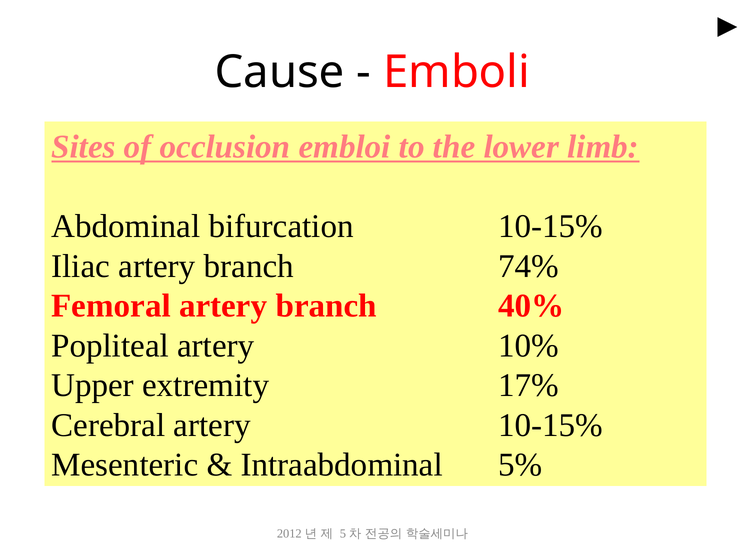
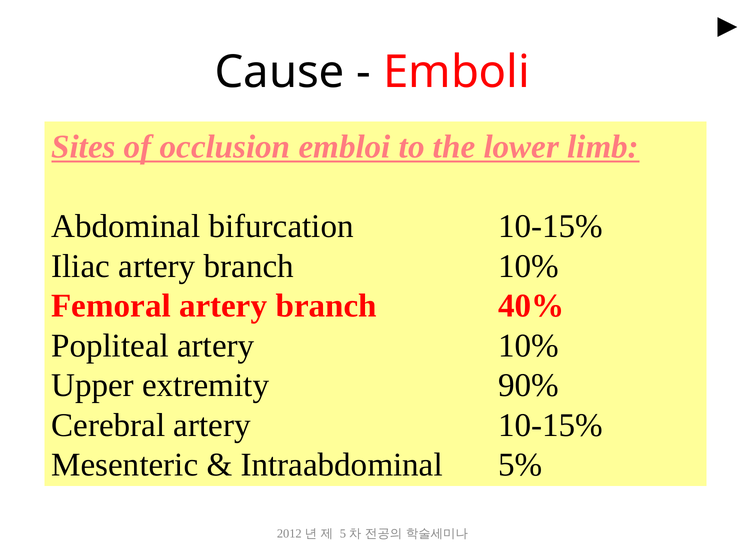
branch 74%: 74% -> 10% (529, 266)
17%: 17% -> 90% (529, 385)
